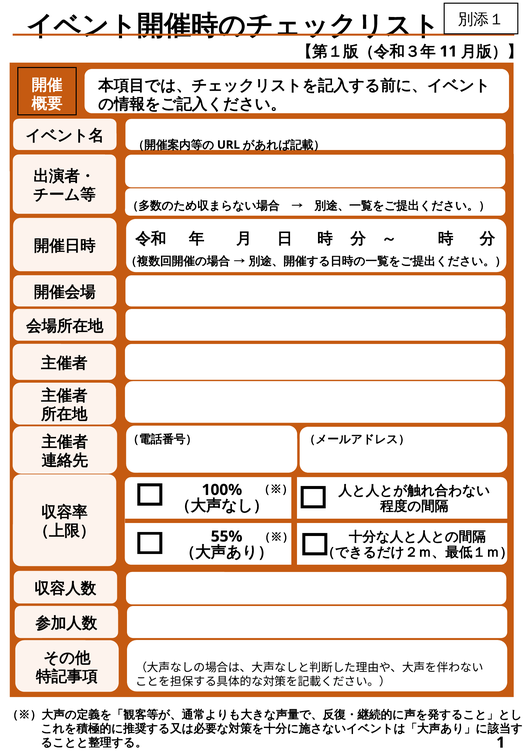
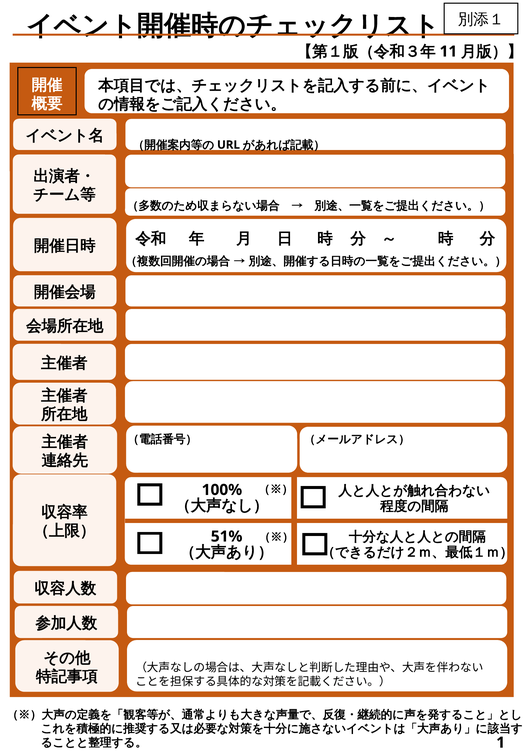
55%: 55% -> 51% (227, 537)
